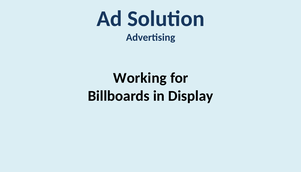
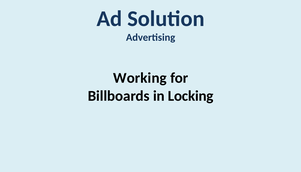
Display: Display -> Locking (191, 96)
